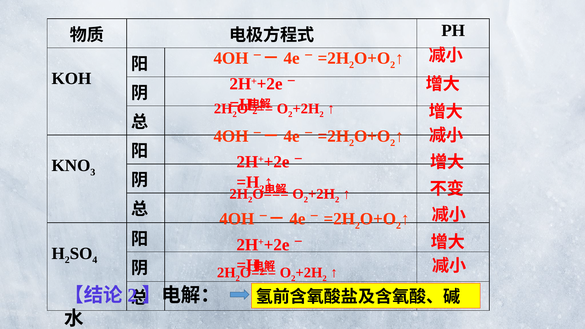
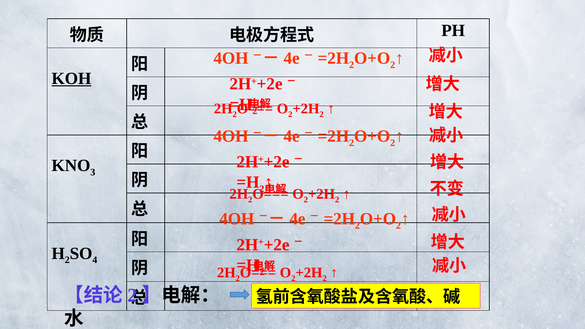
KOH underline: none -> present (71, 78)
